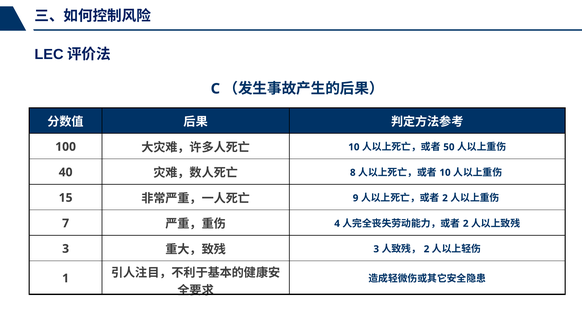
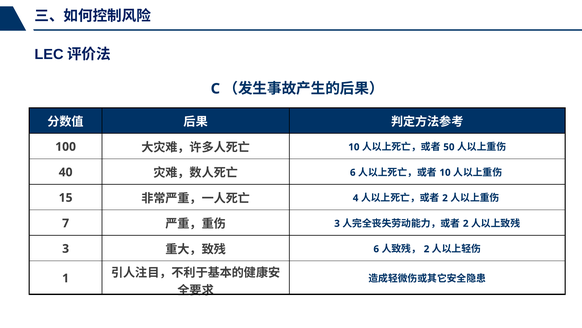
8: 8 -> 6 (353, 172)
9: 9 -> 4 (356, 198)
4: 4 -> 3 (337, 223)
3: 3 -> 6 (376, 249)
